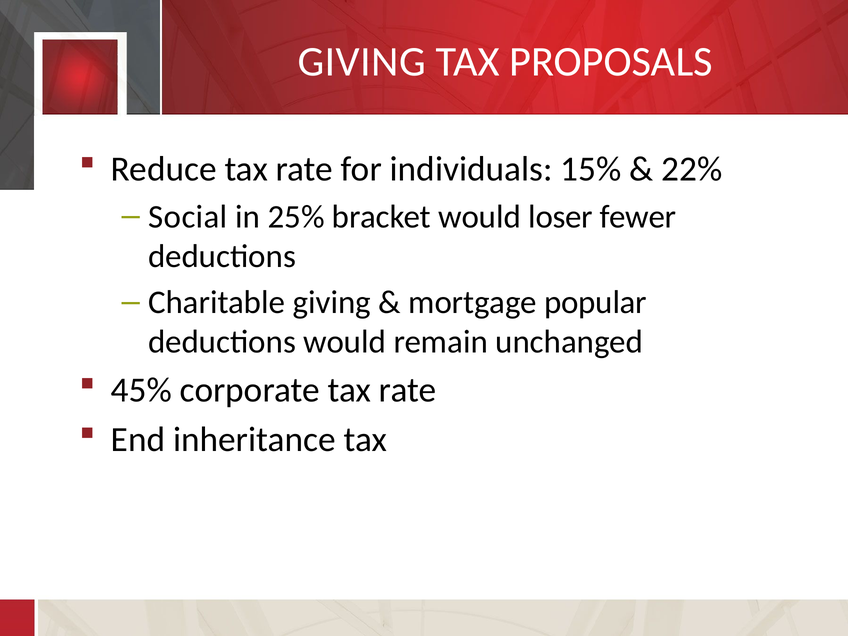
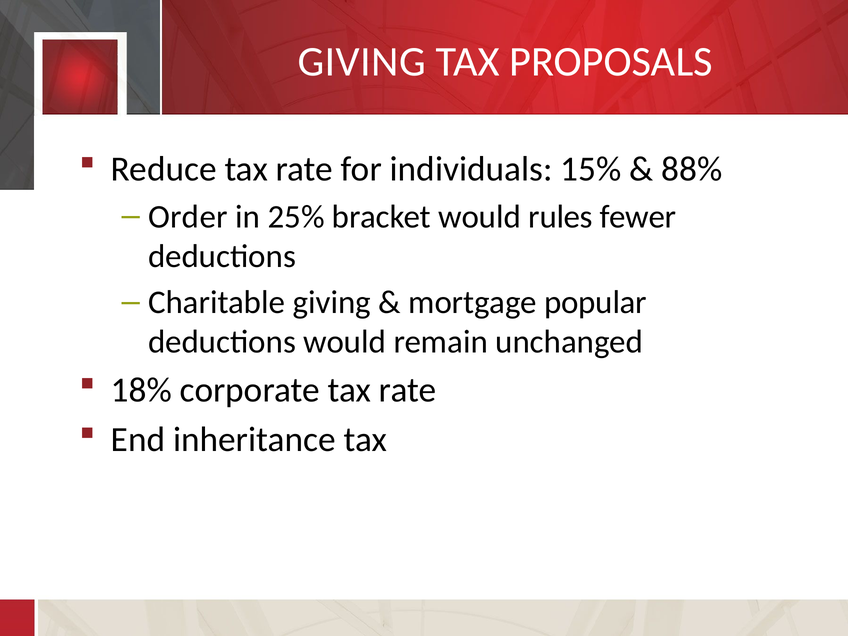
22%: 22% -> 88% (692, 169)
Social: Social -> Order (188, 217)
loser: loser -> rules (561, 217)
45%: 45% -> 18% (141, 390)
